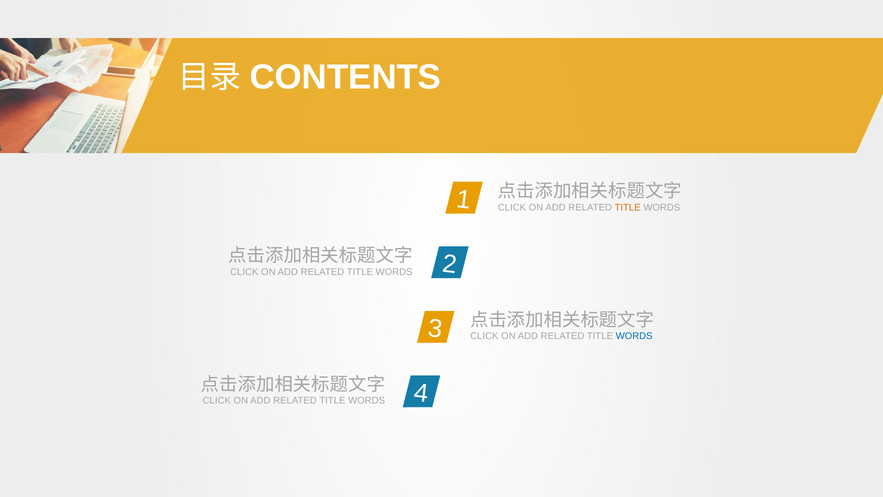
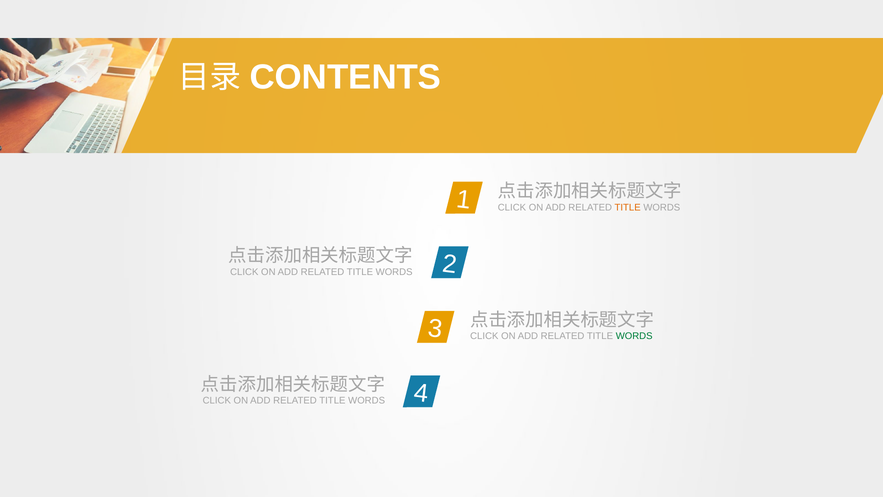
WORDS colour: blue -> green (634, 336)
